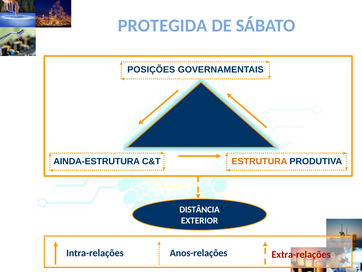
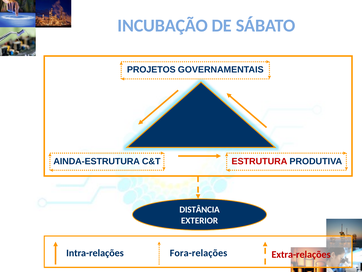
PROTEGIDA: PROTEGIDA -> INCUBAÇÃO (163, 26)
POSIÇÕES: POSIÇÕES -> PROJETOS (151, 69)
ESTRUTURA colour: orange -> red (259, 161)
Anos-relações: Anos-relações -> Fora-relações (199, 253)
